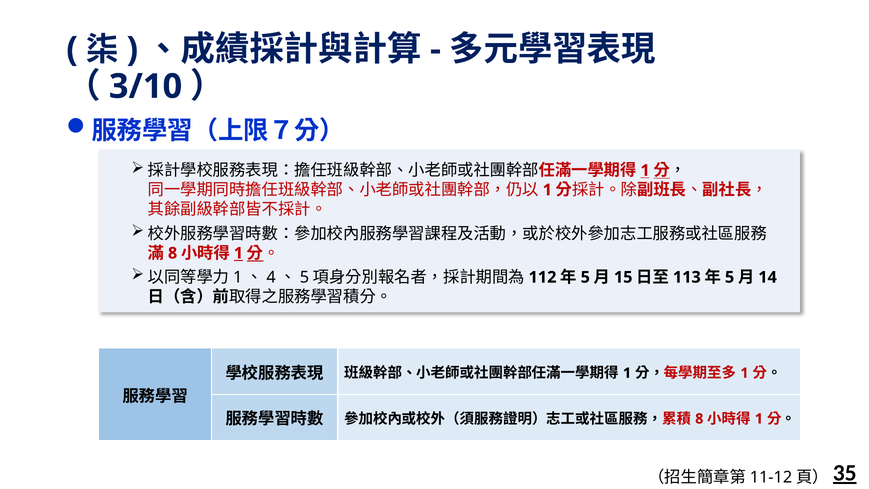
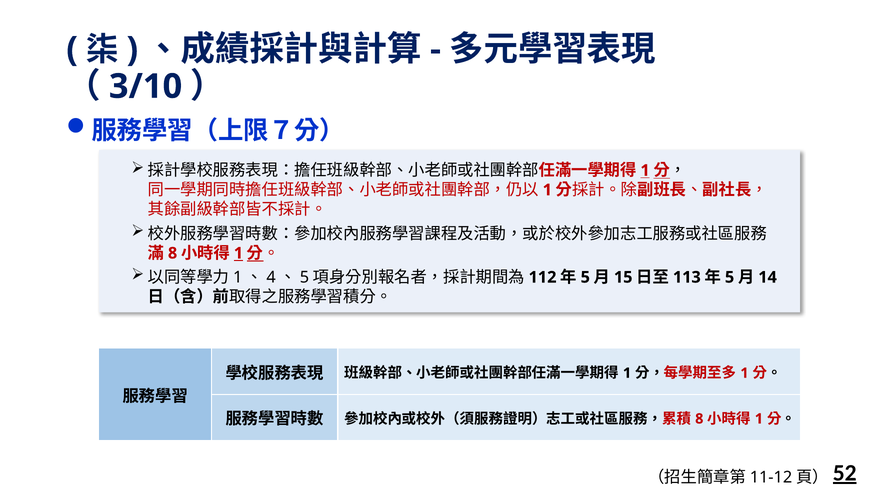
35: 35 -> 52 (845, 473)
